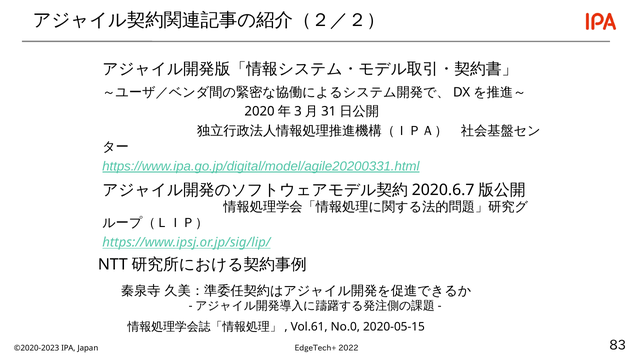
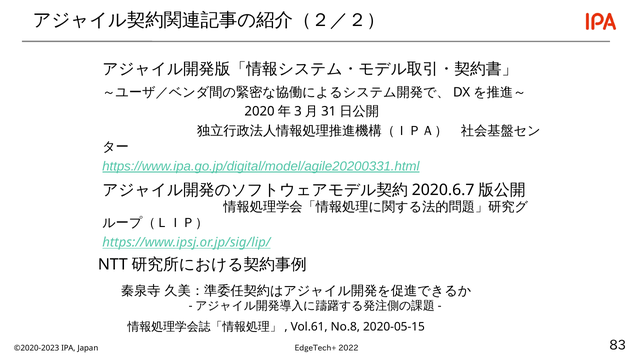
No.0: No.0 -> No.8 (345, 327)
